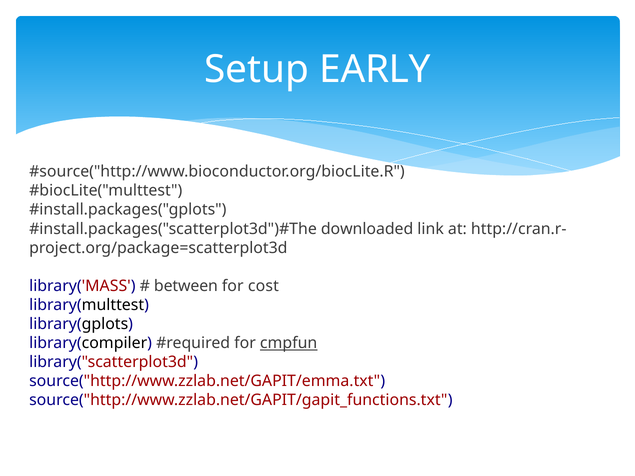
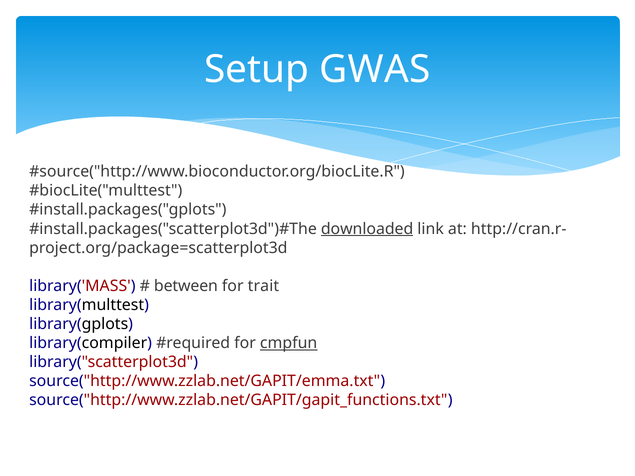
EARLY: EARLY -> GWAS (375, 70)
downloaded underline: none -> present (367, 229)
cost: cost -> trait (263, 286)
